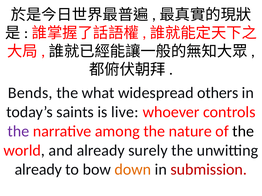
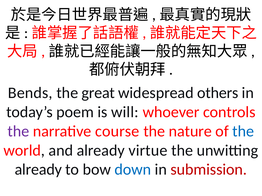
what: what -> great (98, 93)
saints: saints -> poem (75, 112)
live: live -> will (125, 112)
among: among -> course (117, 132)
the colour: black -> blue (243, 132)
surely: surely -> virtue (148, 151)
down colour: orange -> blue (133, 170)
